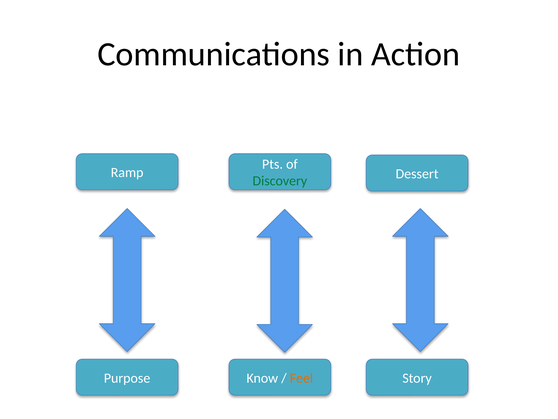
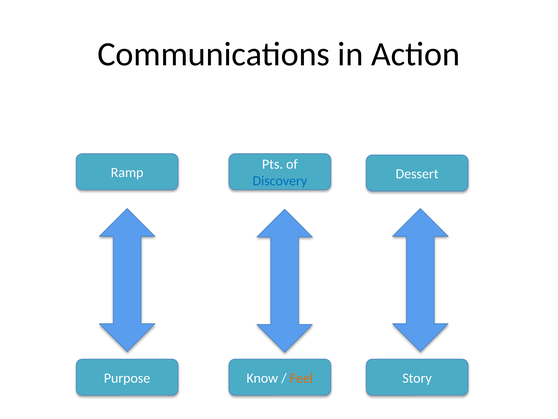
Discovery colour: green -> blue (280, 181)
